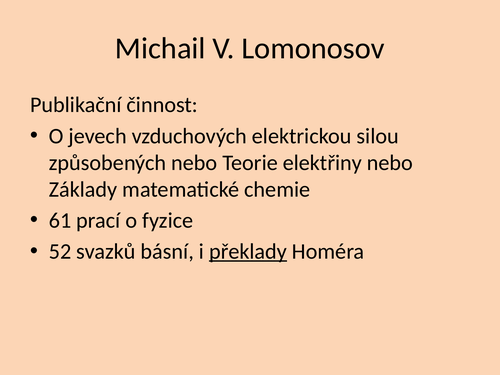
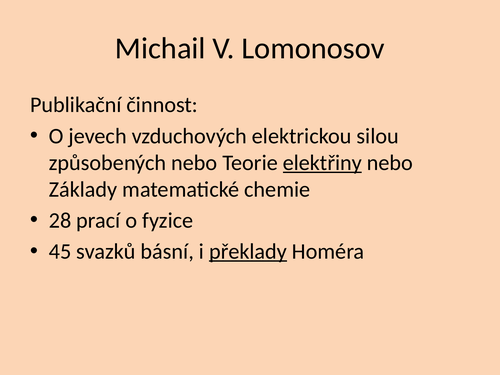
elektřiny underline: none -> present (322, 163)
61: 61 -> 28 (60, 220)
52: 52 -> 45 (60, 252)
